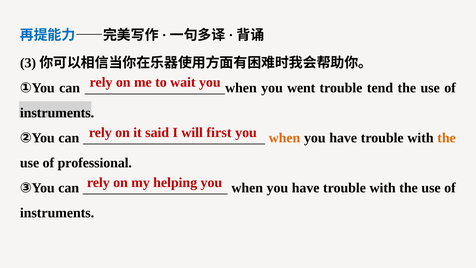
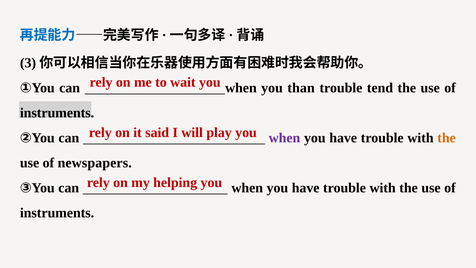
went: went -> than (301, 88)
first: first -> play (219, 133)
when colour: orange -> purple (284, 138)
professional: professional -> newspapers (95, 163)
